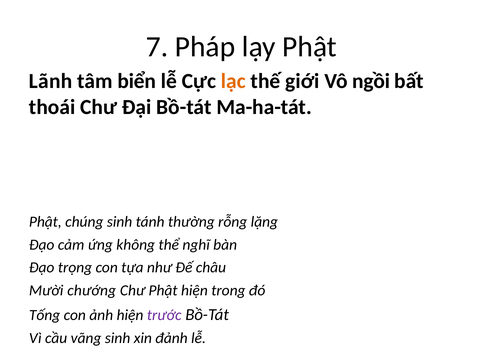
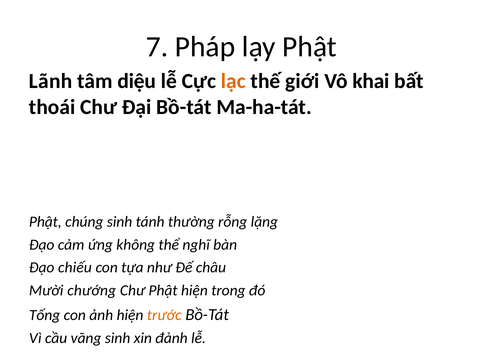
biển: biển -> diệu (137, 81)
ngồi: ngồi -> khai (371, 81)
trọng: trọng -> chiếu (75, 268)
trước colour: purple -> orange (164, 315)
